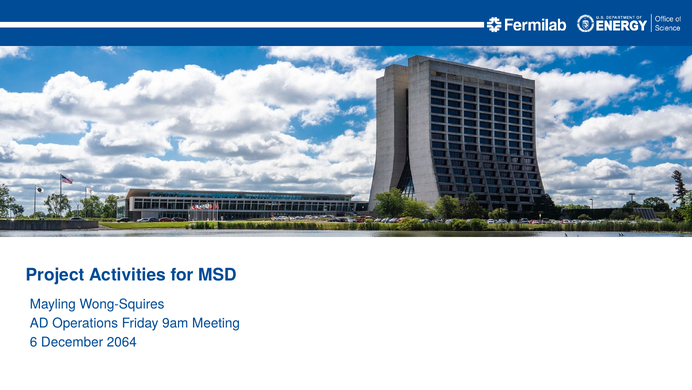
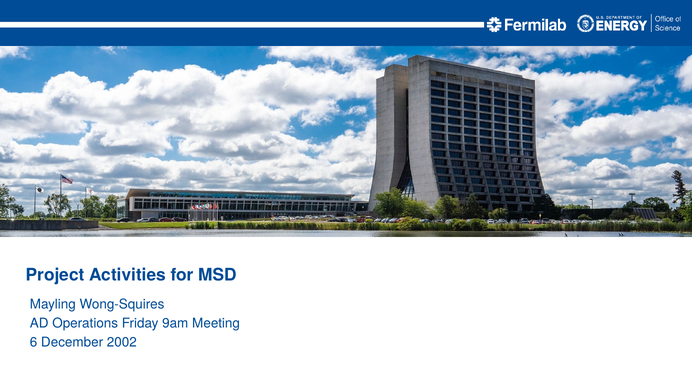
2064: 2064 -> 2002 (122, 342)
